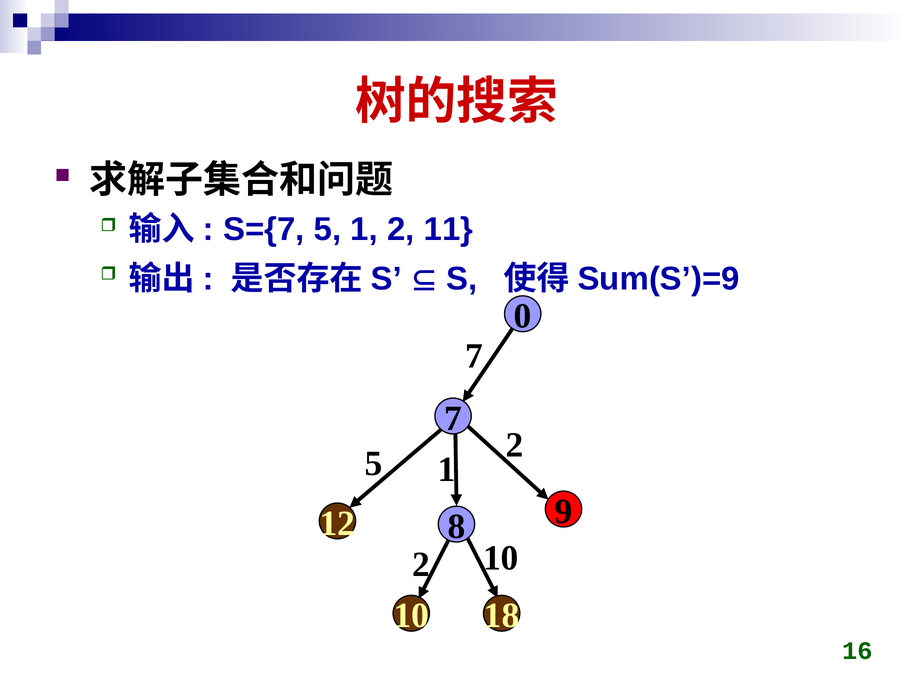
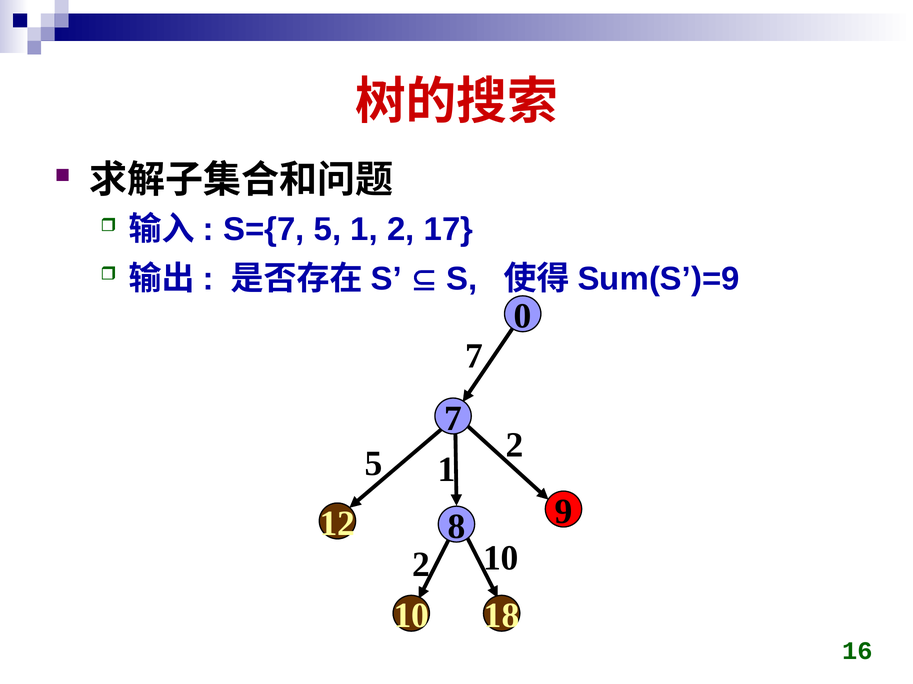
11: 11 -> 17 (448, 230)
